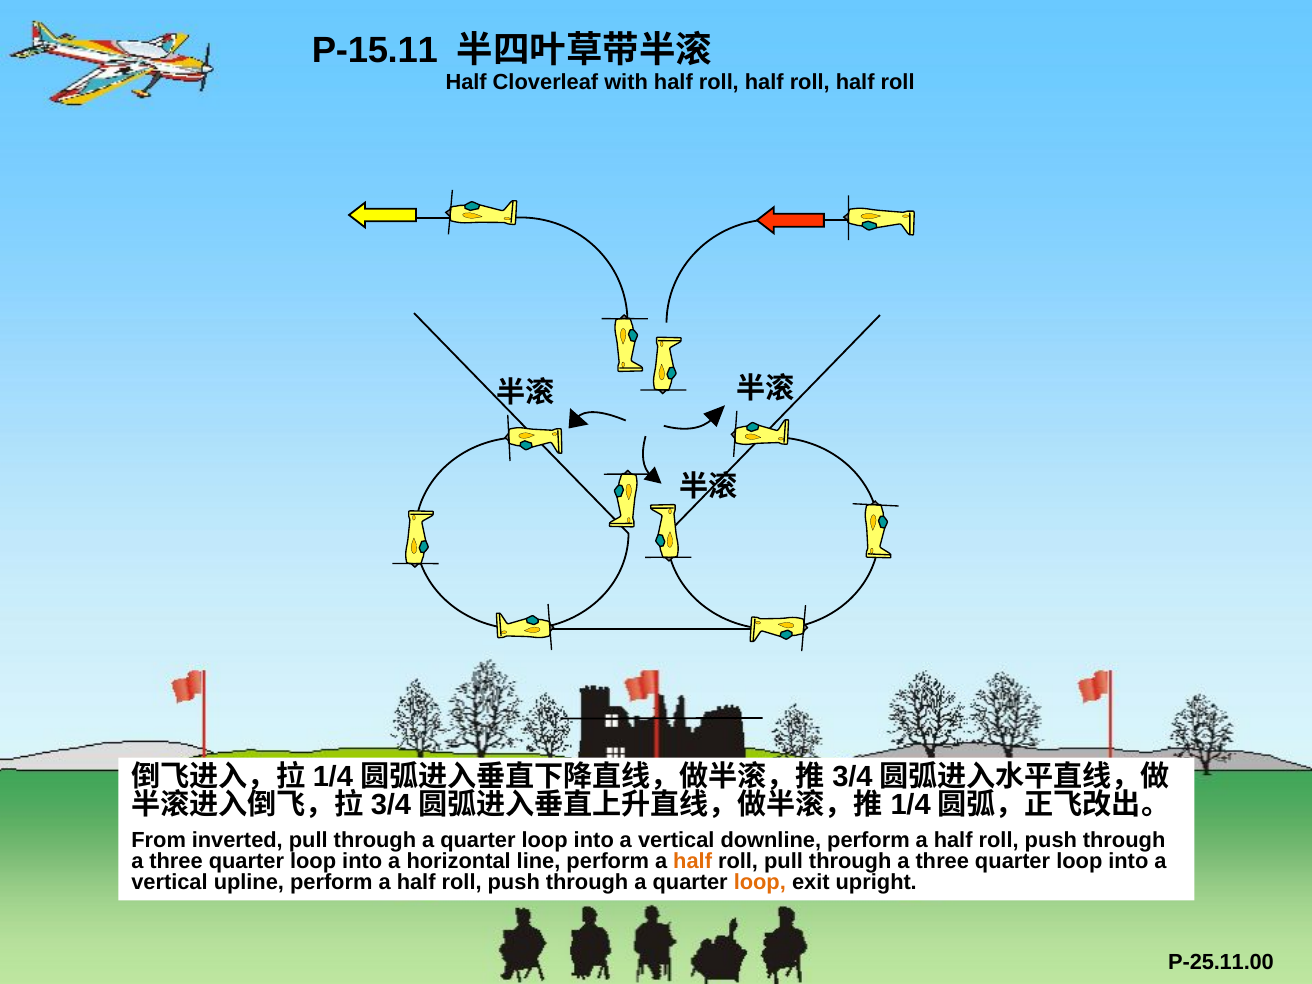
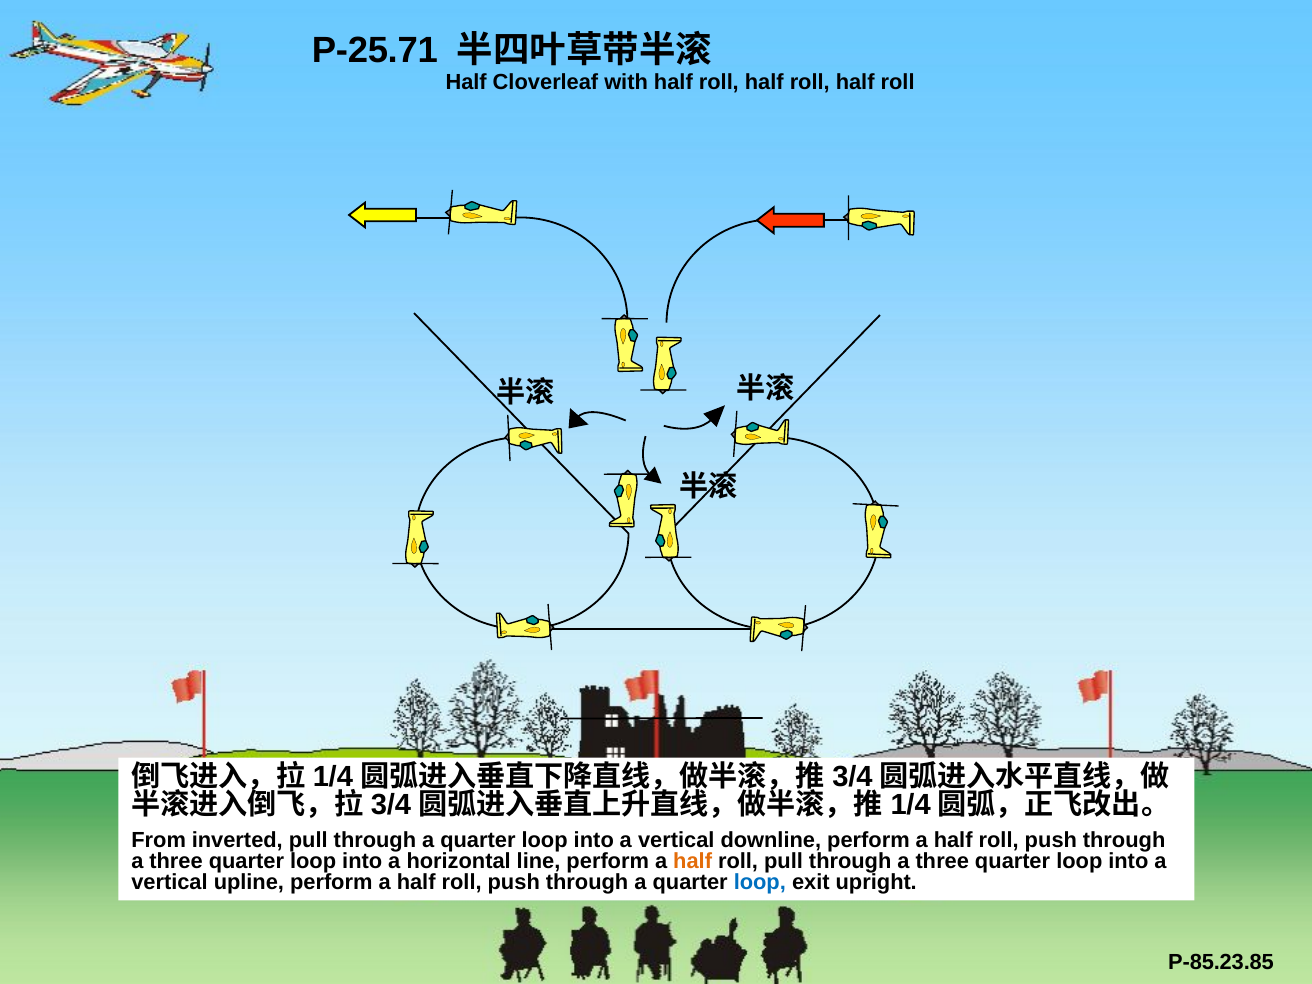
P-15.11: P-15.11 -> P-25.71 (375, 51)
loop colour: orange -> blue (760, 882)
P-25.11.00: P-25.11.00 -> P-85.23.85 (1221, 962)
